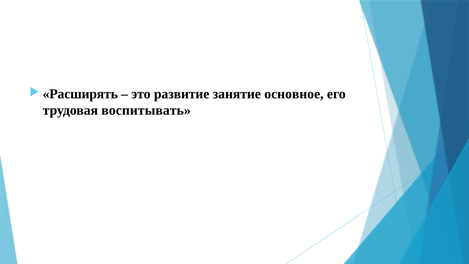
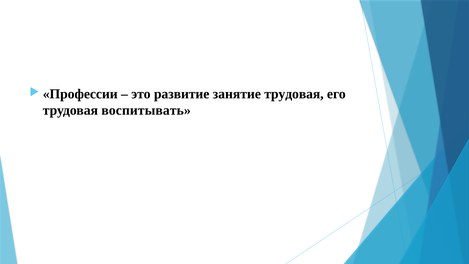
Расширять: Расширять -> Профессии (80, 94)
занятие основное: основное -> трудовая (294, 94)
